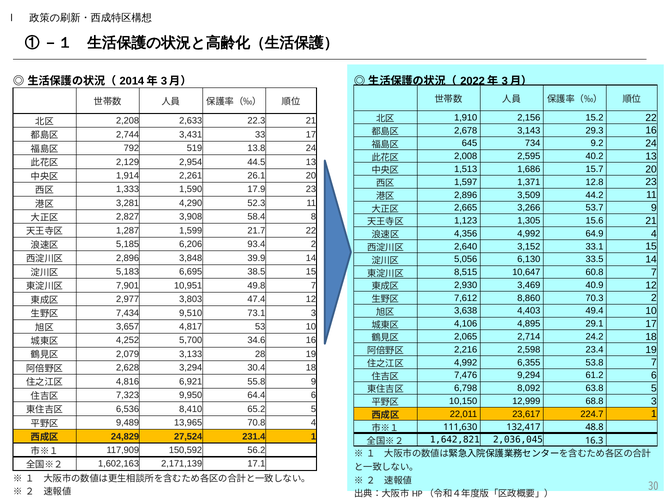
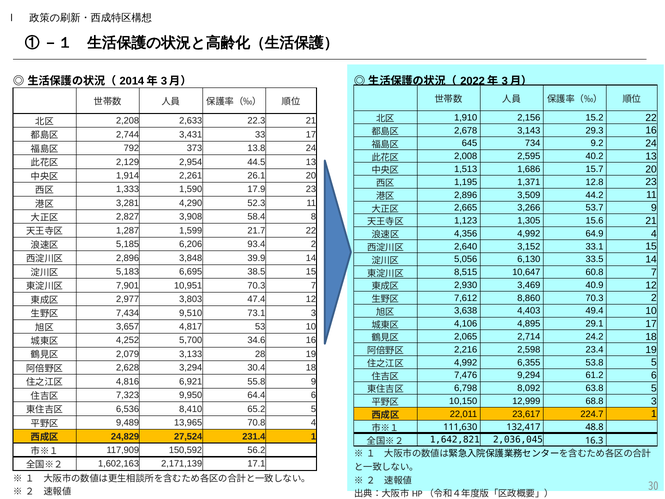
519: 519 -> 373 (195, 148)
1,597: 1,597 -> 1,195 (466, 182)
10,951 49.8: 49.8 -> 70.3 (256, 285)
53.8 7: 7 -> 5 (654, 362)
